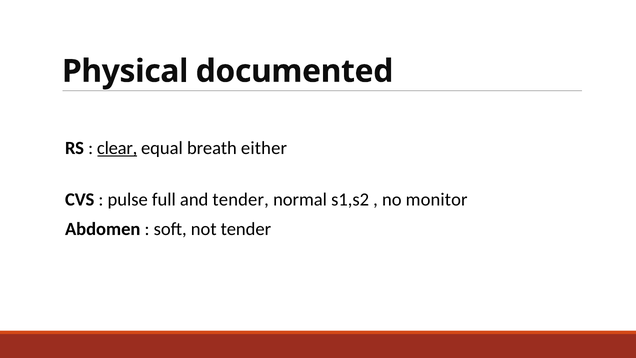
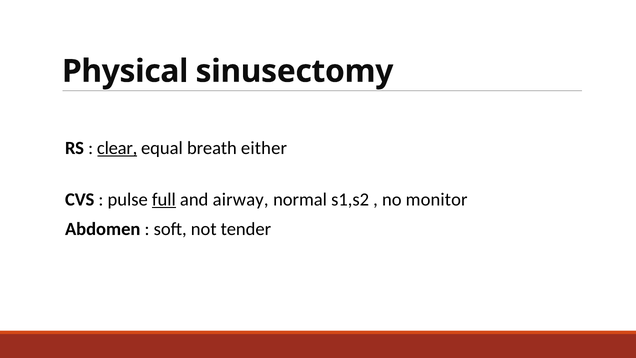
documented: documented -> sinusectomy (294, 71)
full underline: none -> present (164, 200)
and tender: tender -> airway (241, 200)
